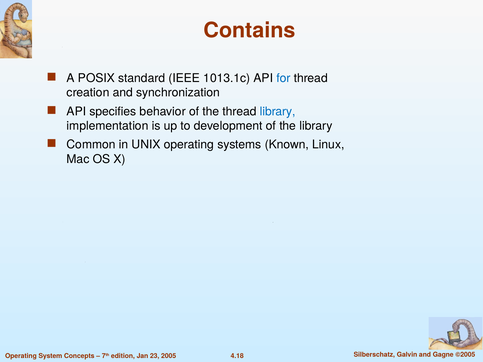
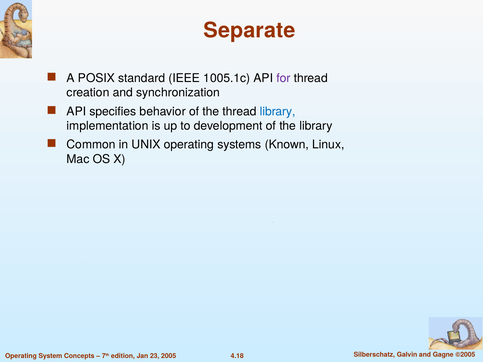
Contains: Contains -> Separate (249, 30)
1013.1c: 1013.1c -> 1005.1c (227, 78)
for colour: blue -> purple (283, 78)
